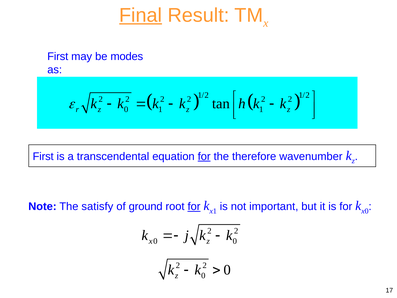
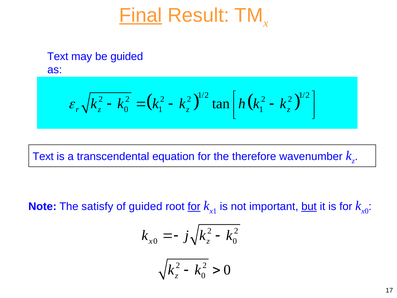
First: First -> Text (58, 56)
be modes: modes -> guided (127, 56)
First: First -> Text (43, 156)
for underline: present -> none (204, 156)
of ground: ground -> guided (146, 206)
but underline: none -> present (309, 206)
